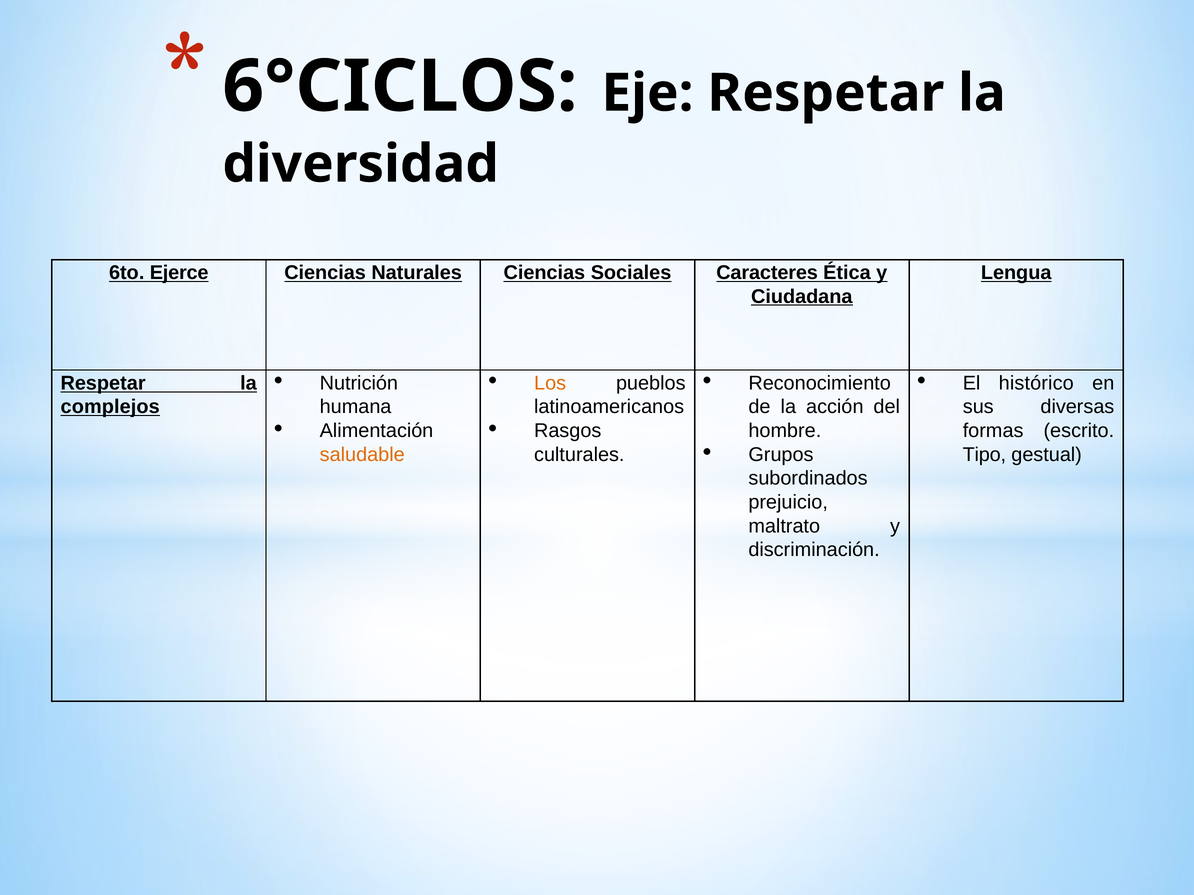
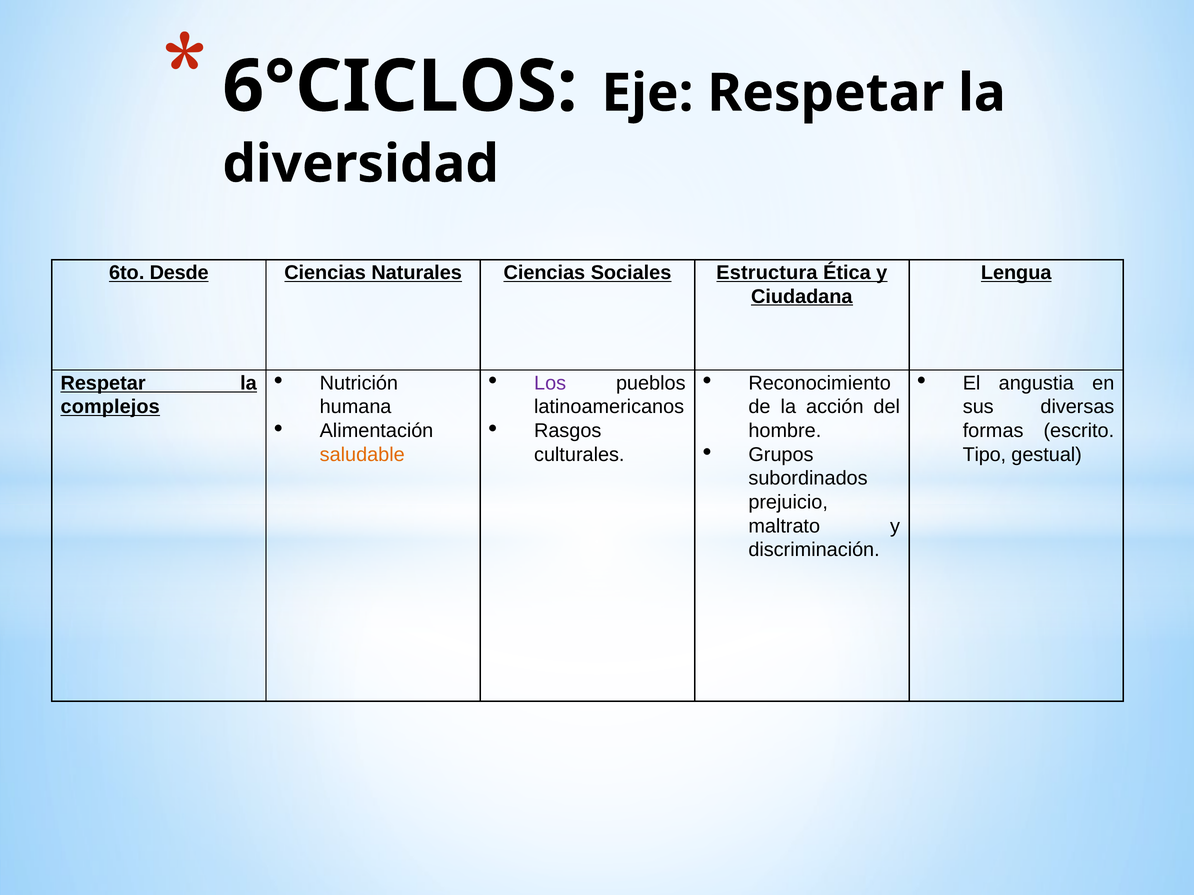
Ejerce: Ejerce -> Desde (179, 273)
Caracteres: Caracteres -> Estructura (767, 273)
Los colour: orange -> purple (550, 383)
histórico: histórico -> angustia (1036, 383)
